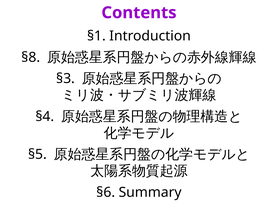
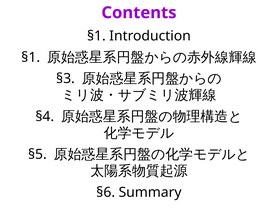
§8: §8 -> §1 (31, 57)
